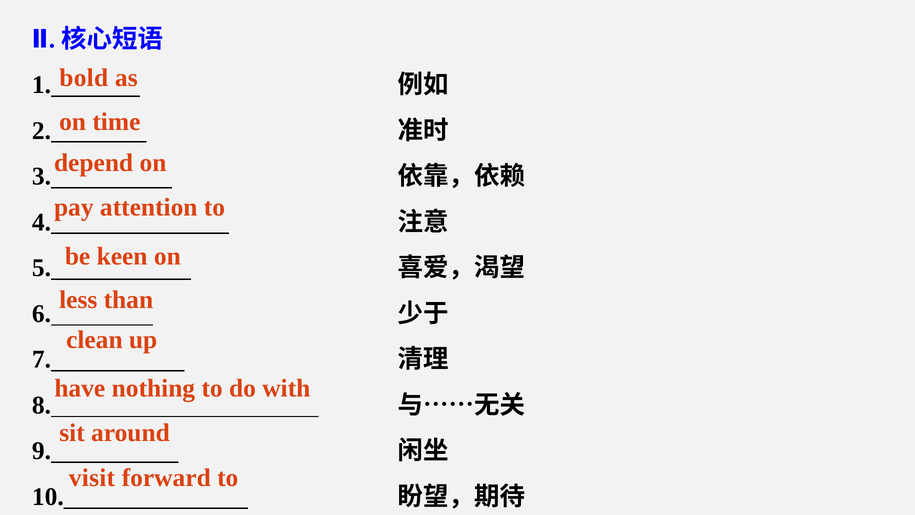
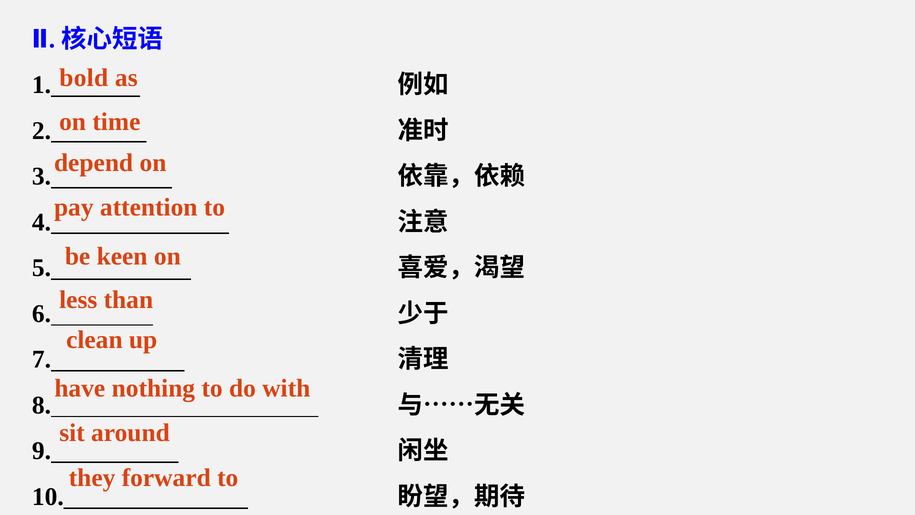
visit: visit -> they (92, 478)
